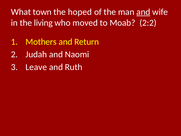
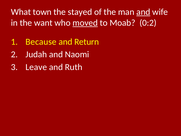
hoped: hoped -> stayed (80, 12)
living: living -> want (43, 23)
moved underline: none -> present (85, 23)
2:2: 2:2 -> 0:2 (148, 23)
Mothers: Mothers -> Because (41, 42)
